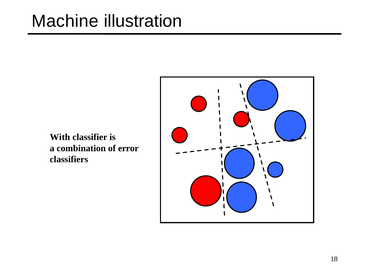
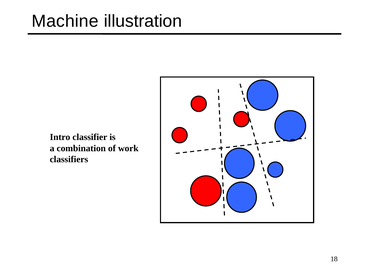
With: With -> Intro (60, 137)
error: error -> work (128, 148)
